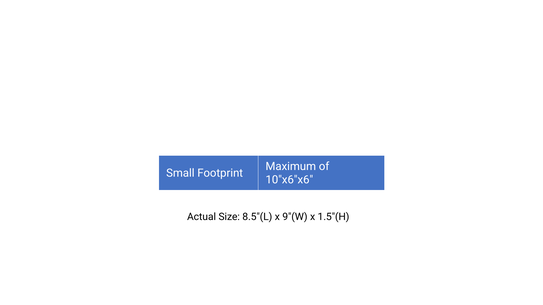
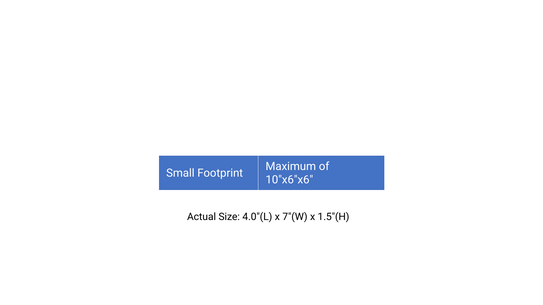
8.5"(L: 8.5"(L -> 4.0"(L (257, 217)
9"(W: 9"(W -> 7"(W (295, 217)
